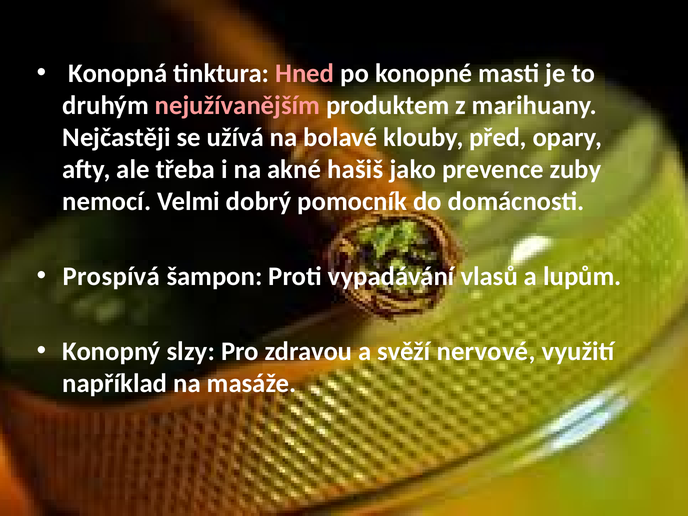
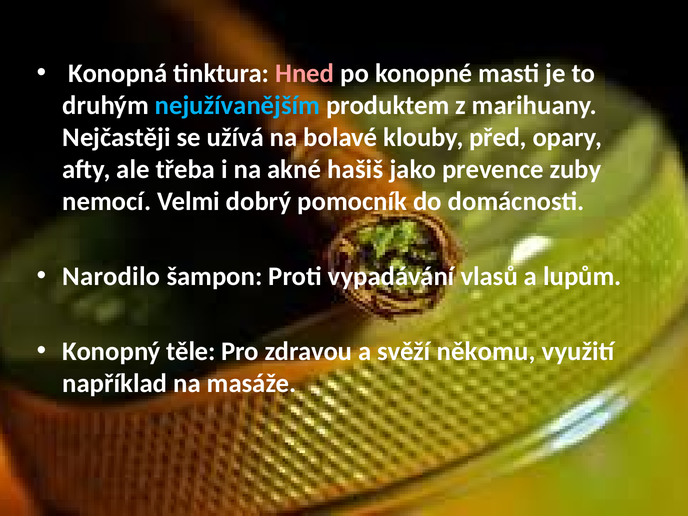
nejužívanějším colour: pink -> light blue (237, 105)
Prospívá: Prospívá -> Narodilo (111, 276)
slzy: slzy -> těle (191, 351)
nervové: nervové -> někomu (486, 351)
